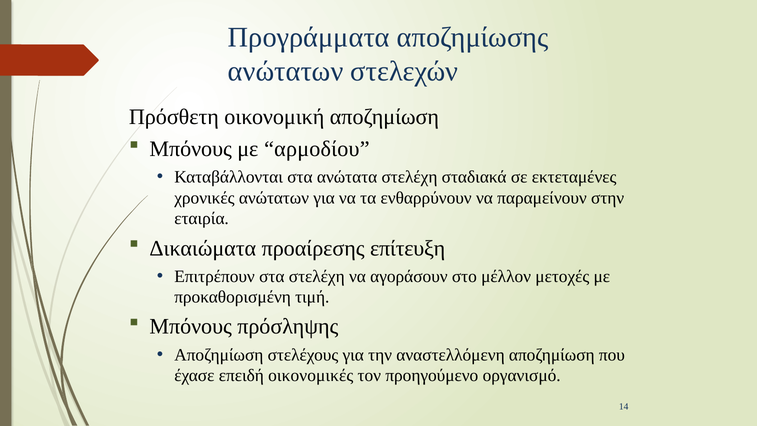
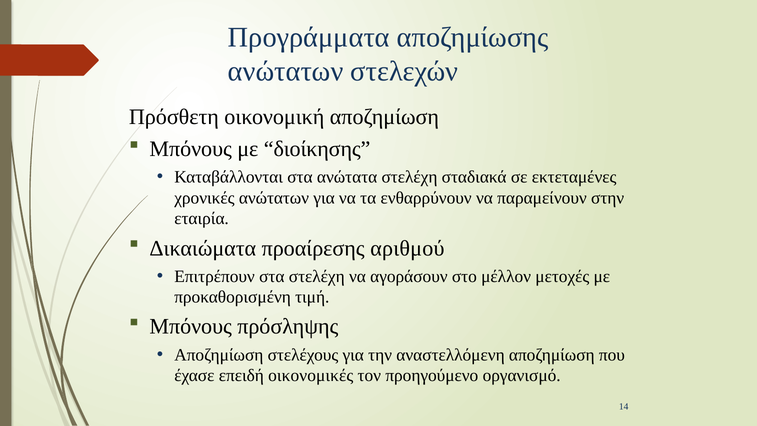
αρμοδίου: αρμοδίου -> διοίκησης (317, 149)
επίτευξη: επίτευξη -> αριθμού (407, 248)
